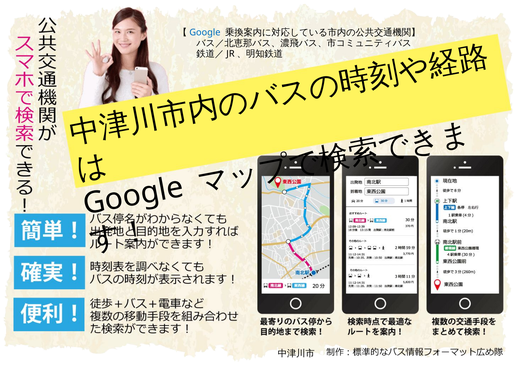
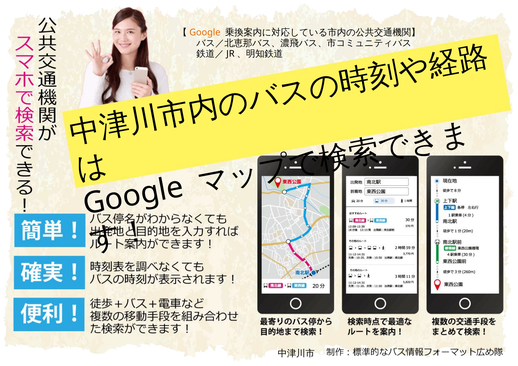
Google colour: blue -> orange (205, 33)
